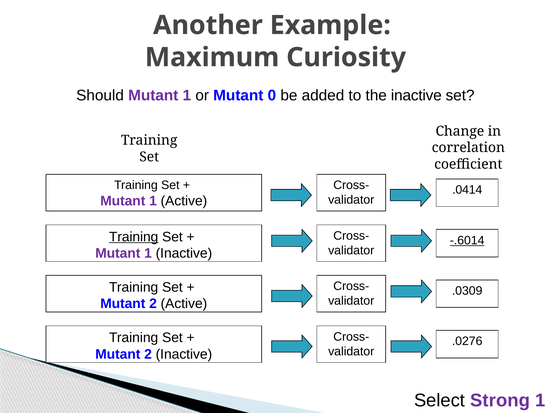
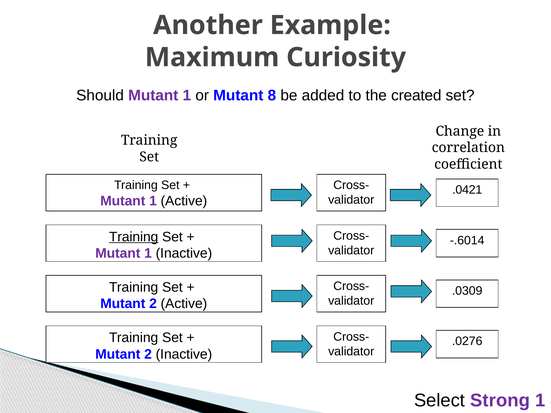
0: 0 -> 8 (272, 96)
the inactive: inactive -> created (416, 96)
.0414: .0414 -> .0421 (467, 190)
-.6014 underline: present -> none (467, 240)
